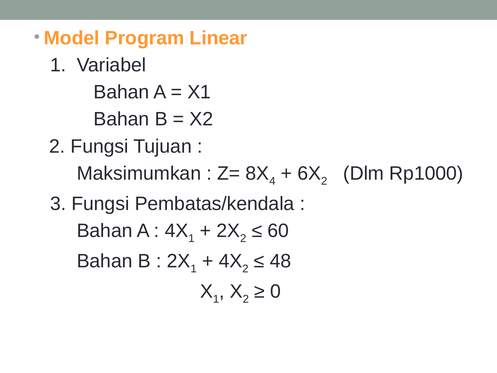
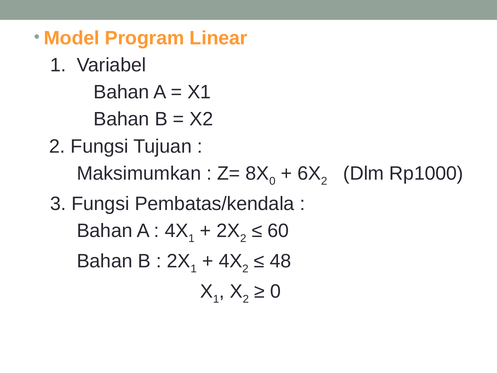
4: 4 -> 0 (272, 181)
